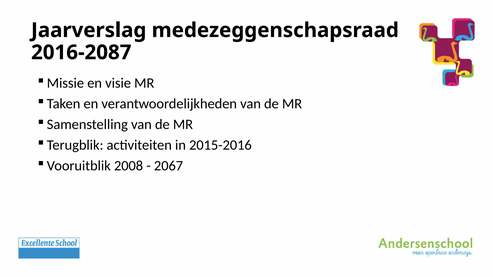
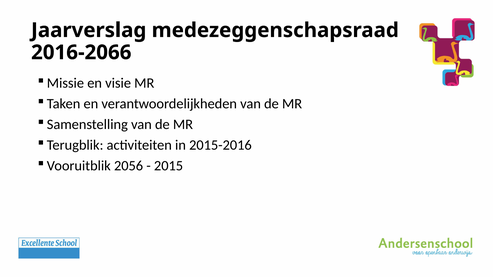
2016-2087: 2016-2087 -> 2016-2066 (81, 52)
2008: 2008 -> 2056 (129, 166)
2067: 2067 -> 2015 (169, 166)
